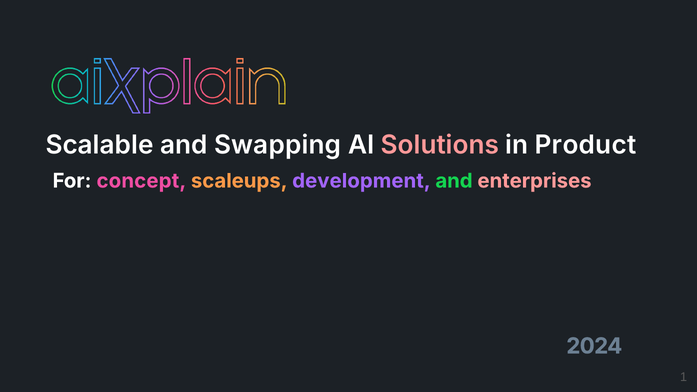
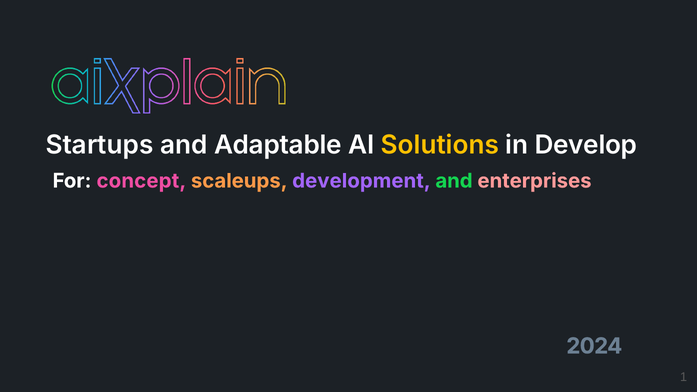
Scalable: Scalable -> Startups (100, 145)
Swapping: Swapping -> Adaptable (278, 145)
Solutions colour: pink -> yellow (440, 145)
Product: Product -> Develop (586, 145)
